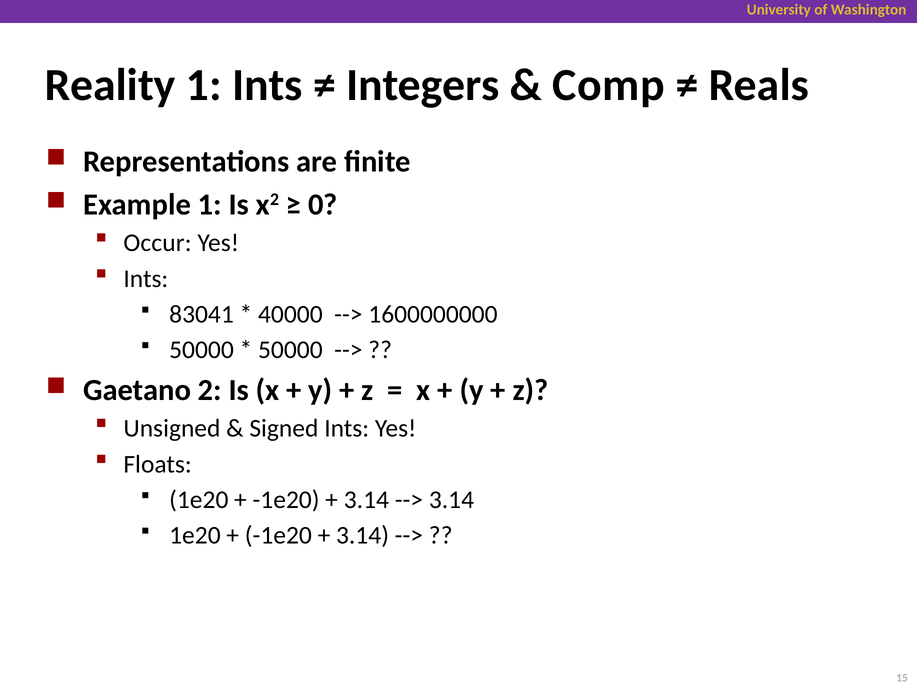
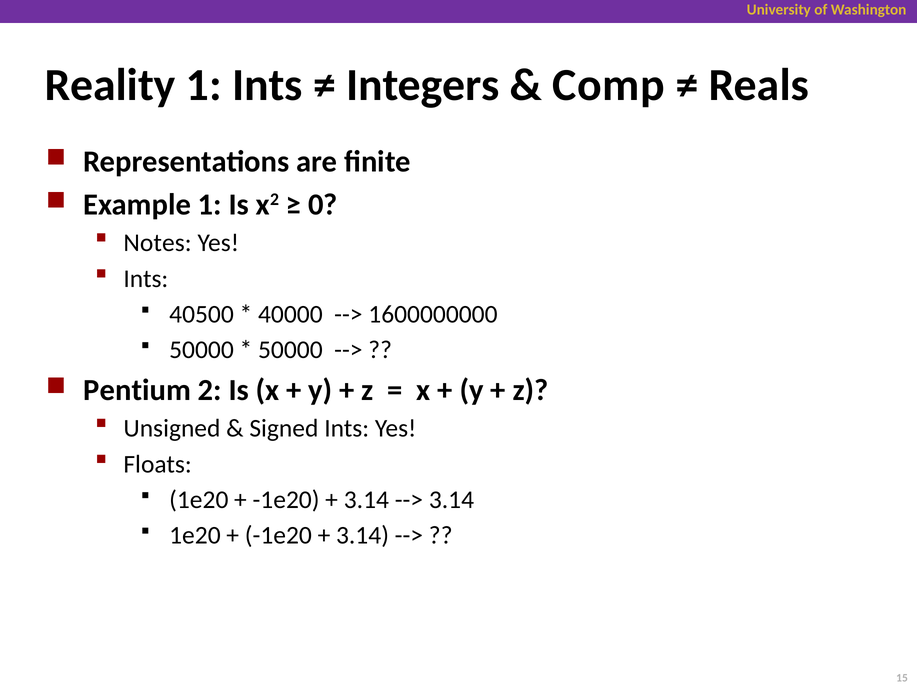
Occur: Occur -> Notes (158, 243)
83041: 83041 -> 40500 (202, 314)
Gaetano: Gaetano -> Pentium (137, 390)
